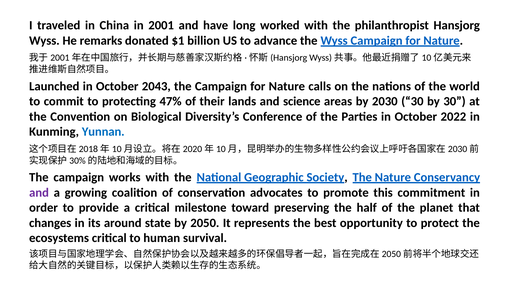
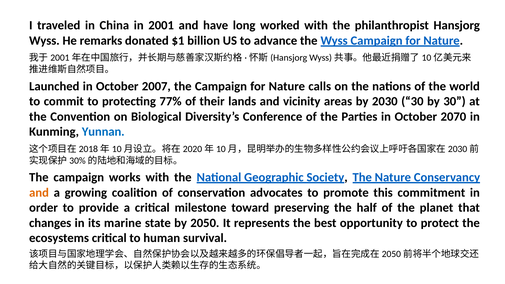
2043: 2043 -> 2007 (156, 86)
47%: 47% -> 77% (171, 101)
science: science -> vicinity (302, 101)
2022: 2022 -> 2070 (453, 117)
and colour: purple -> orange (39, 193)
around: around -> marine (123, 223)
